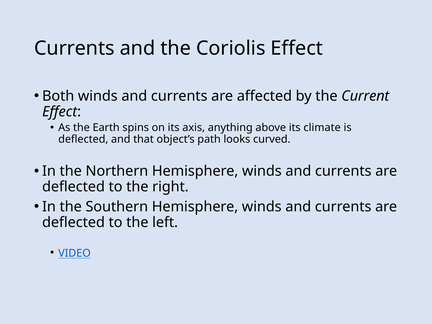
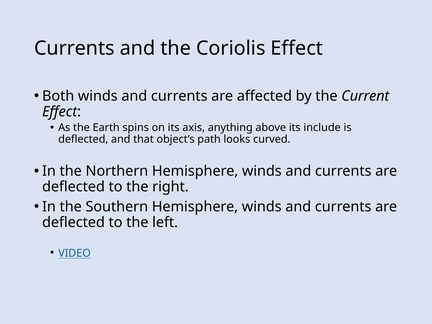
climate: climate -> include (322, 128)
